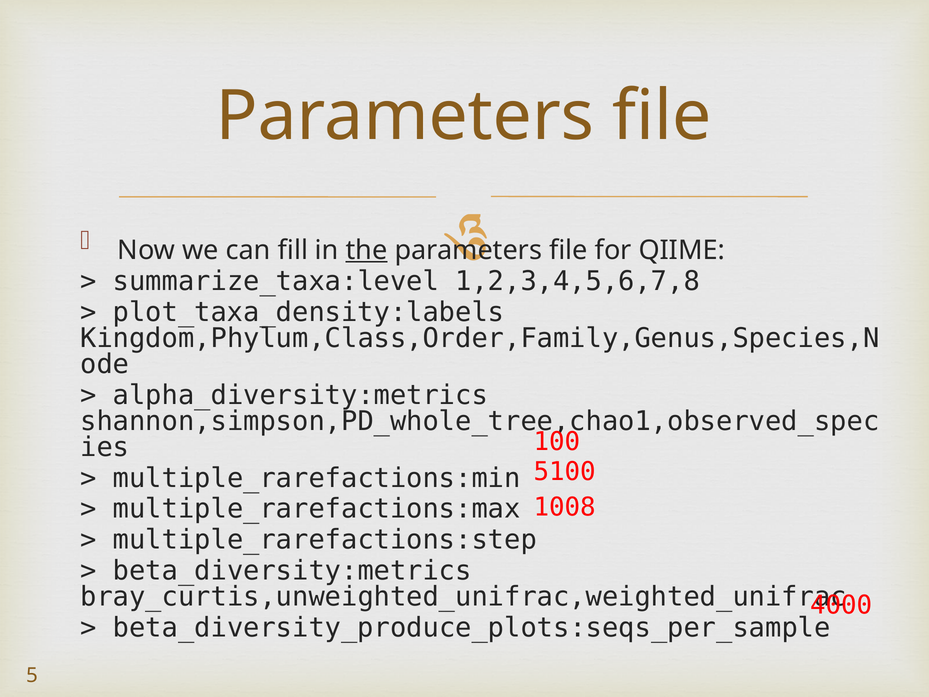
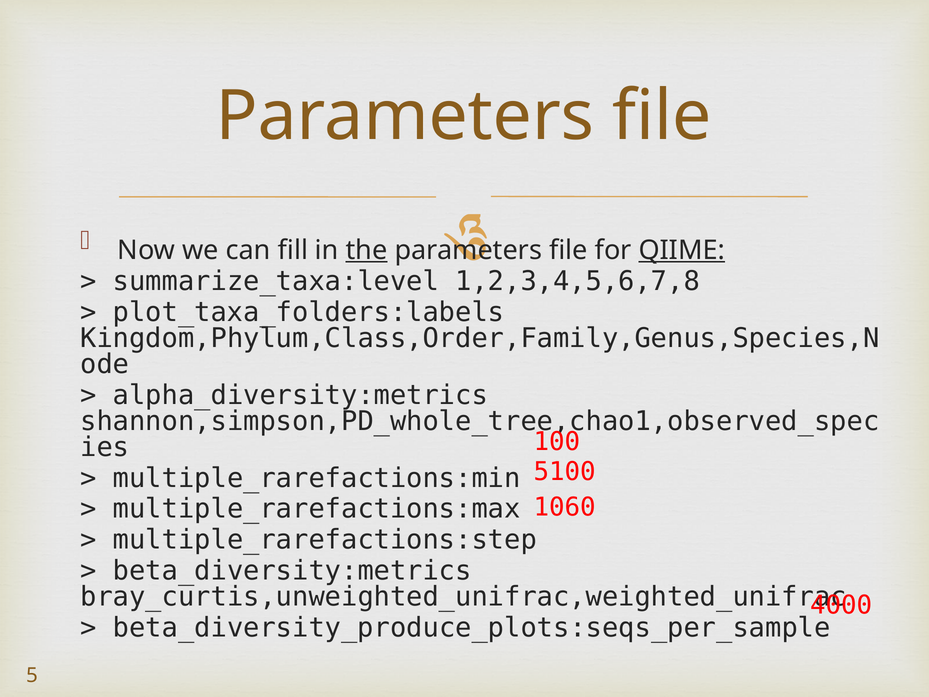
QIIME underline: none -> present (682, 250)
plot_taxa_density:labels: plot_taxa_density:labels -> plot_taxa_folders:labels (309, 312)
1008: 1008 -> 1060 (565, 507)
